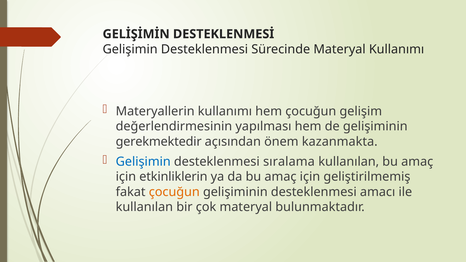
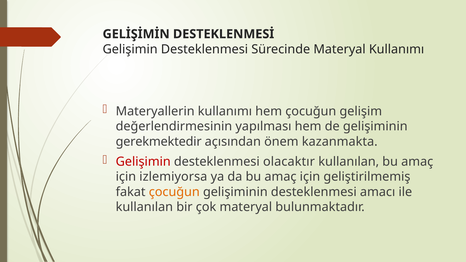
Gelişimin colour: blue -> red (143, 162)
sıralama: sıralama -> olacaktır (289, 162)
etkinliklerin: etkinliklerin -> izlemiyorsa (173, 177)
